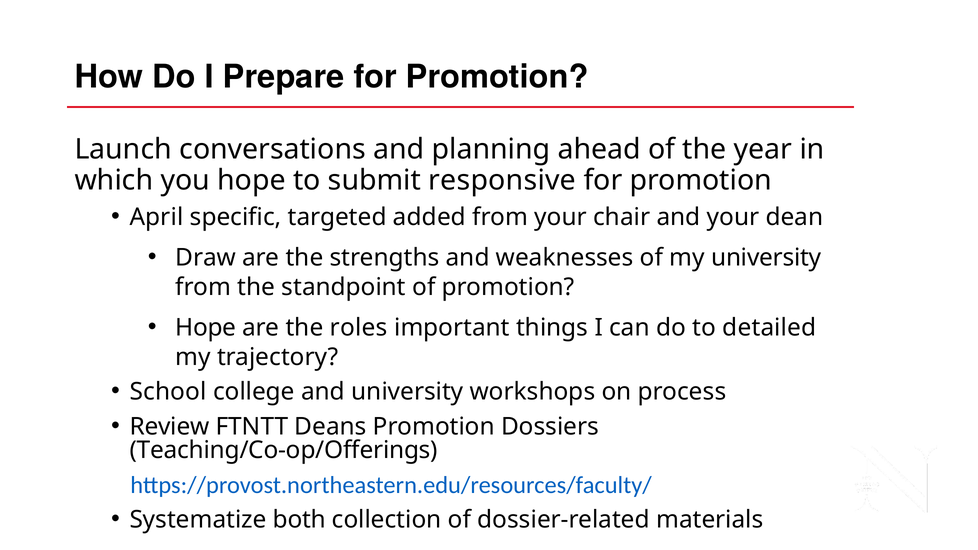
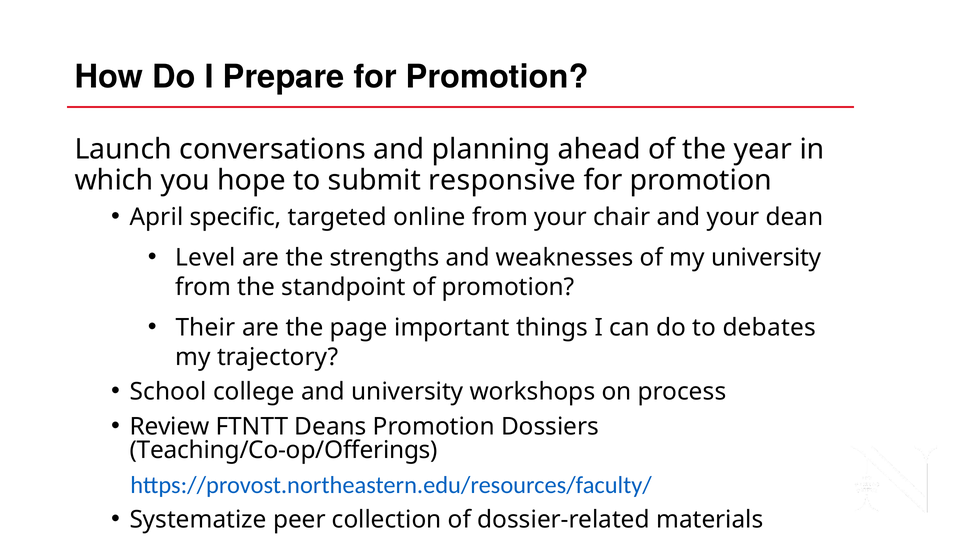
added: added -> online (429, 217)
Draw: Draw -> Level (205, 258)
Hope: Hope -> Their (205, 328)
roles: roles -> page (359, 328)
detailed: detailed -> debates (769, 328)
both: both -> peer (299, 520)
